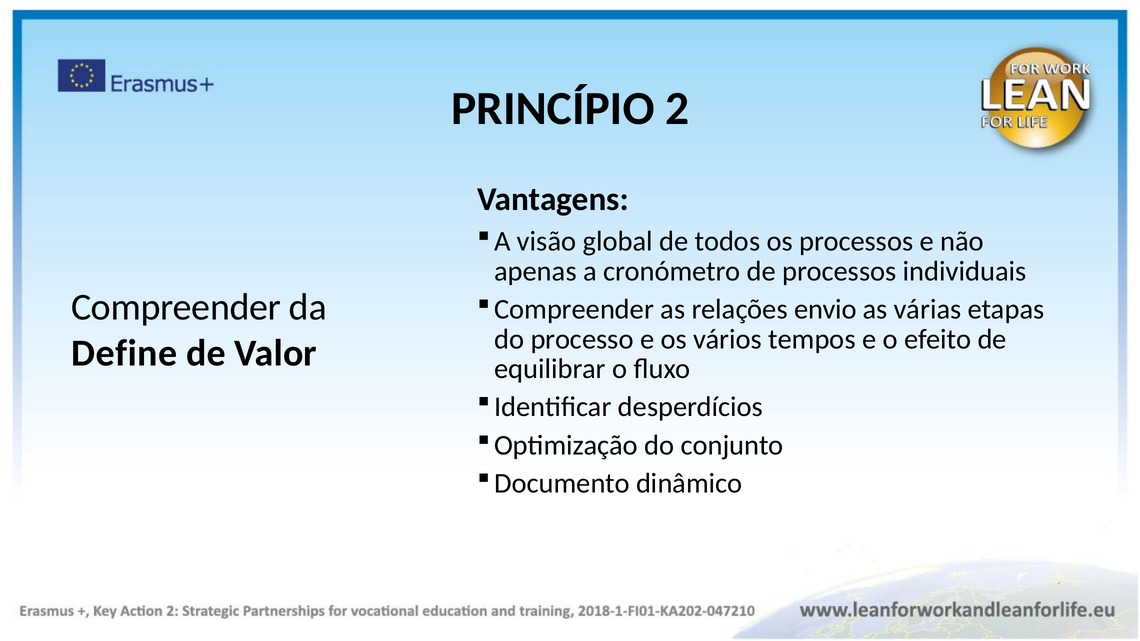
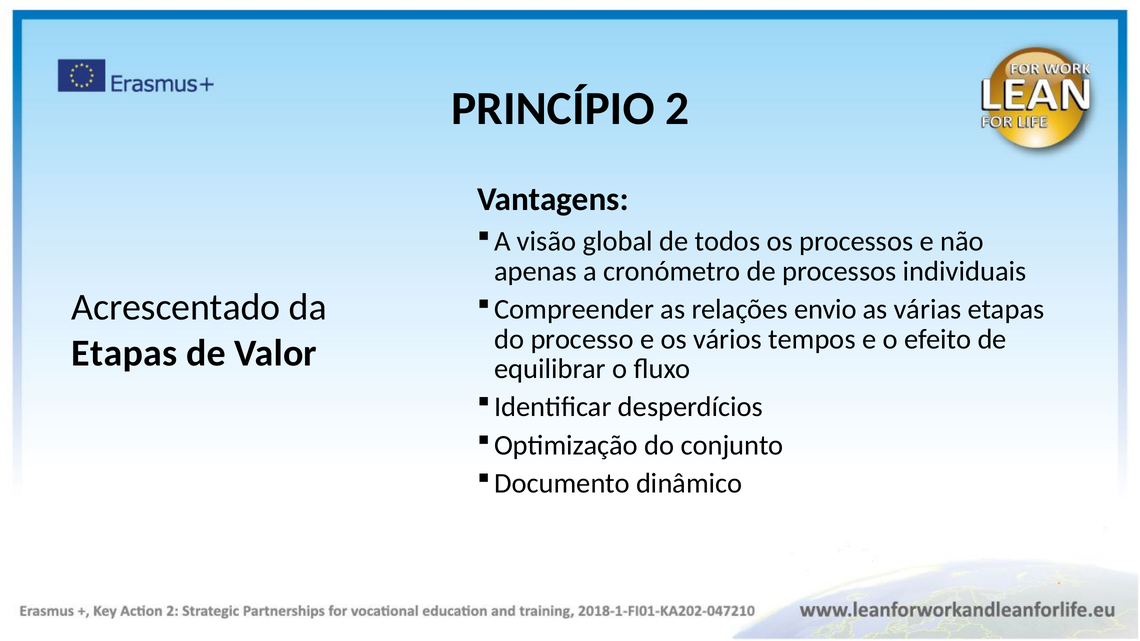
Compreender: Compreender -> Acrescentado (176, 308)
Define: Define -> Etapas (124, 353)
